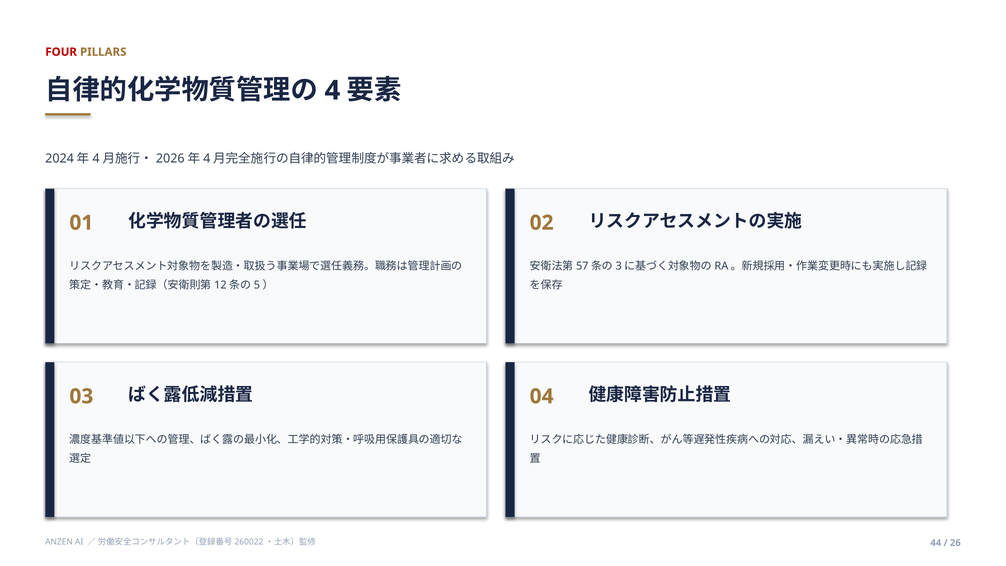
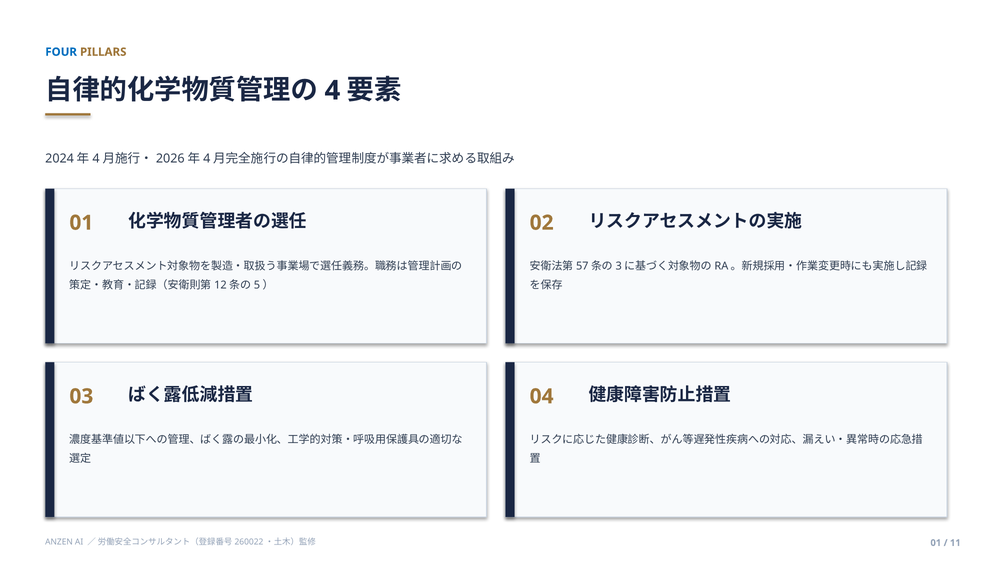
FOUR colour: red -> blue (61, 52)
44: 44 -> 01 (936, 543)
26: 26 -> 11 (955, 543)
